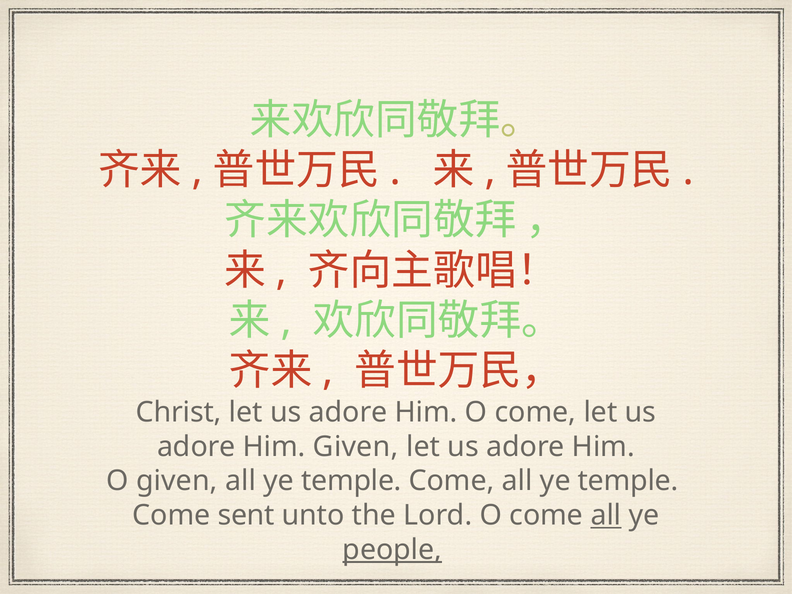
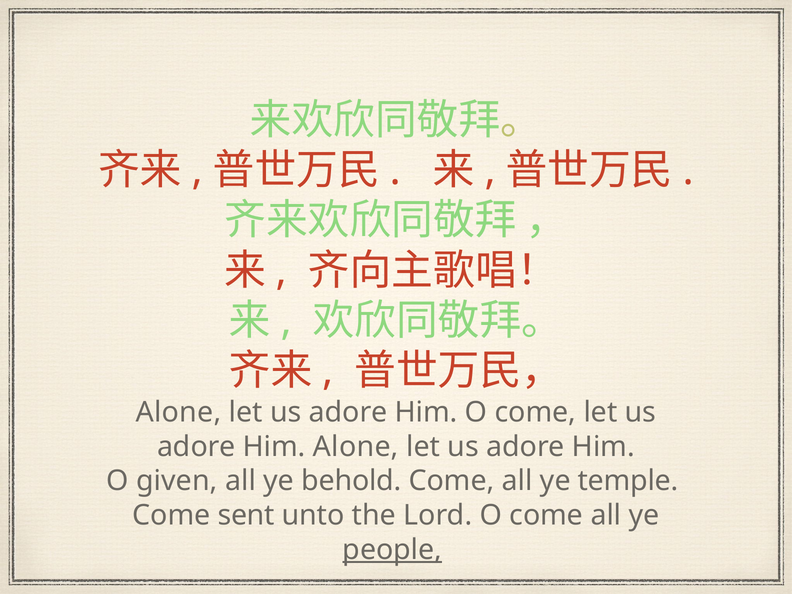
Christ: Christ -> Alone (178, 412)
Him Given: Given -> Alone (356, 447)
temple: temple -> behold (351, 481)
all underline: present -> none (606, 515)
